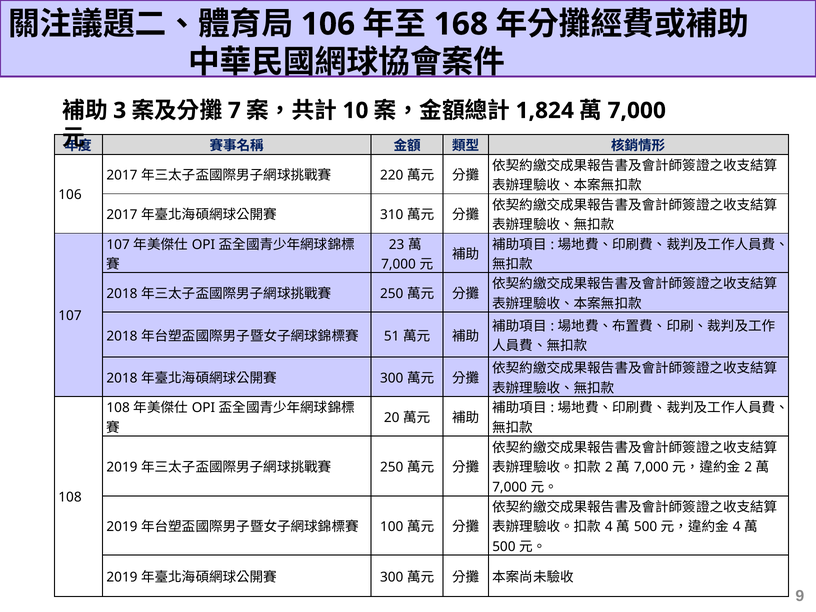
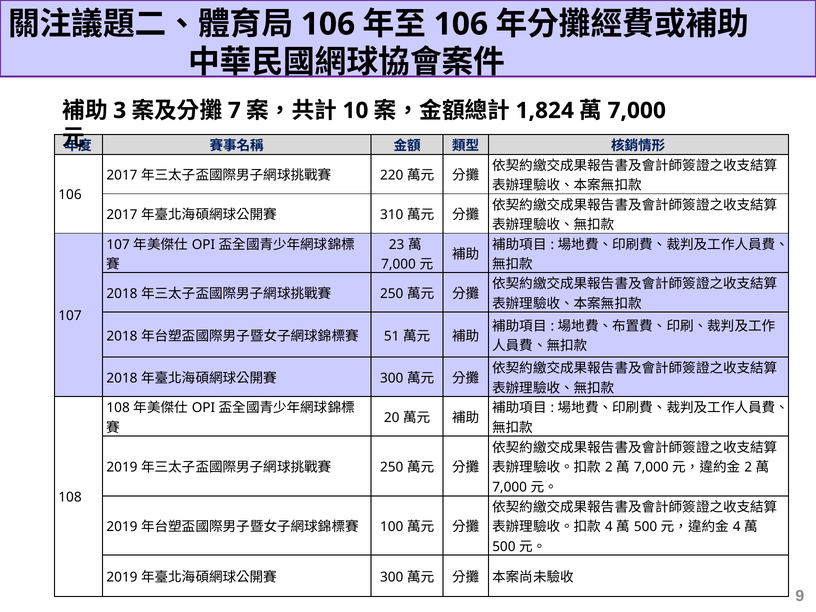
168: 168 -> 106 (461, 24)
